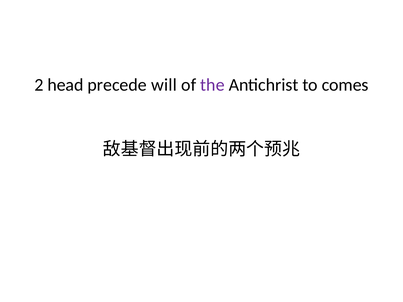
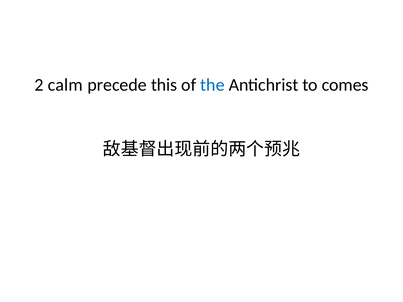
head: head -> calm (65, 85)
will: will -> this (164, 85)
the colour: purple -> blue (212, 85)
